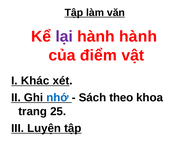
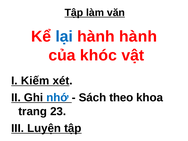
lại colour: purple -> blue (64, 36)
điểm: điểm -> khóc (98, 55)
Khác: Khác -> Kiếm (35, 81)
25: 25 -> 23 (58, 111)
